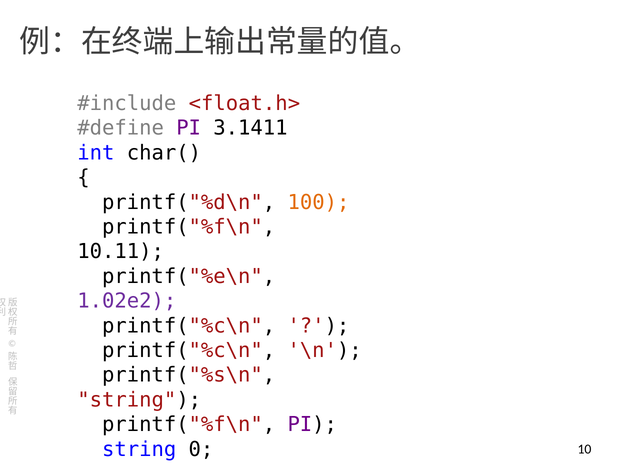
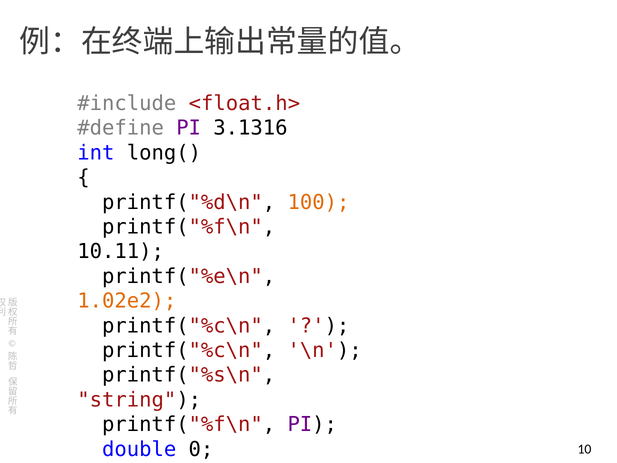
3.1411: 3.1411 -> 3.1316 (250, 128)
char(: char( -> long( (164, 153)
1.02e2 colour: purple -> orange (127, 301)
string: string -> double (139, 449)
